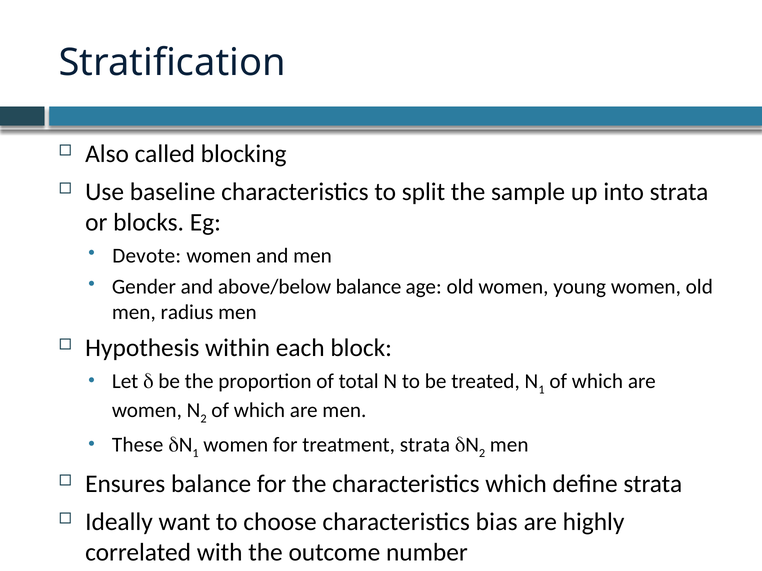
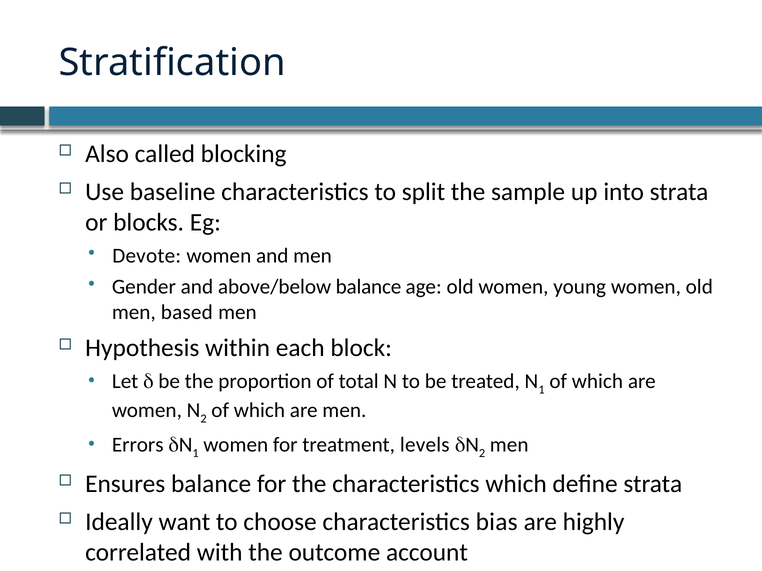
radius: radius -> based (187, 313)
These: These -> Errors (138, 445)
treatment strata: strata -> levels (425, 445)
number: number -> account (427, 553)
